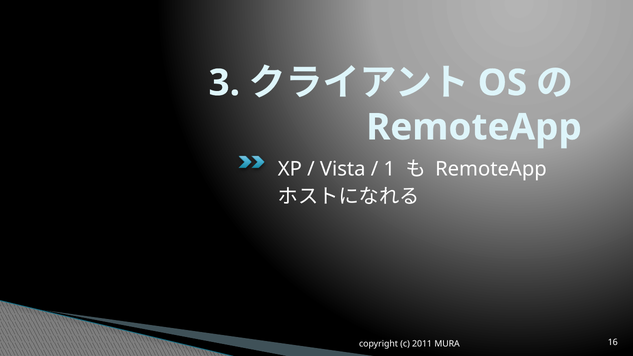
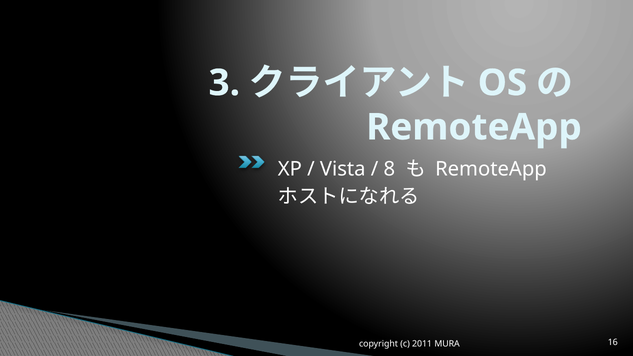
1: 1 -> 8 (389, 169)
